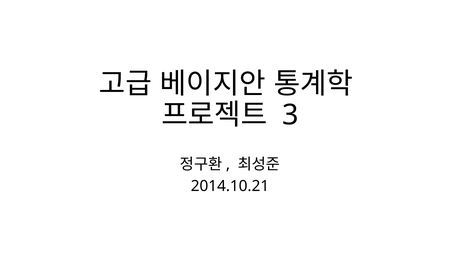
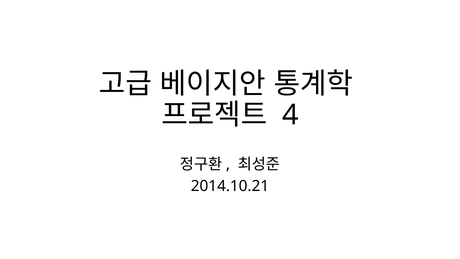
3: 3 -> 4 (290, 115)
